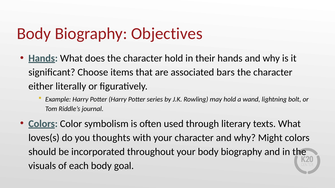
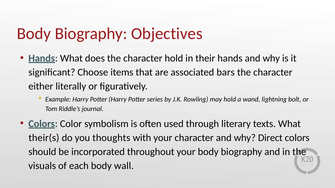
loves(s: loves(s -> their(s (44, 138)
Might: Might -> Direct (270, 138)
goal: goal -> wall (124, 166)
